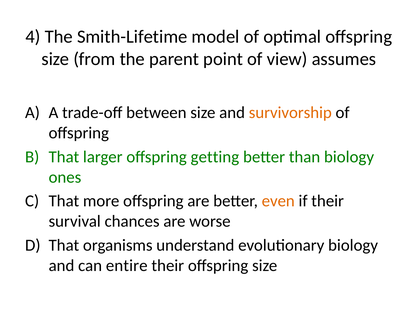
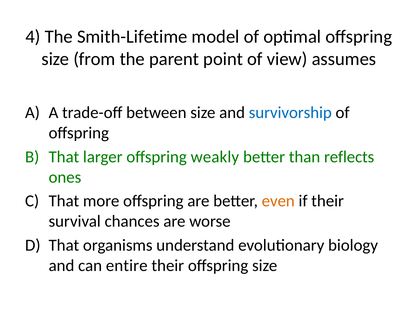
survivorship colour: orange -> blue (290, 113)
getting: getting -> weakly (215, 157)
than biology: biology -> reflects (349, 157)
